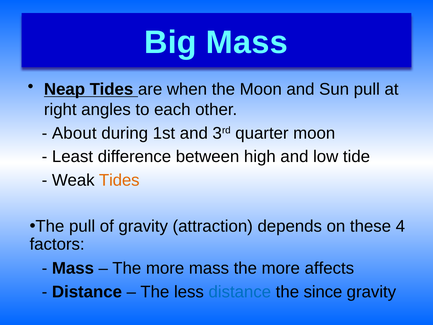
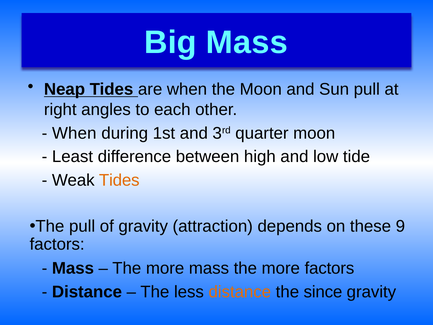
About: About -> When (74, 133)
4: 4 -> 9 (400, 226)
more affects: affects -> factors (329, 268)
distance colour: blue -> orange (240, 292)
